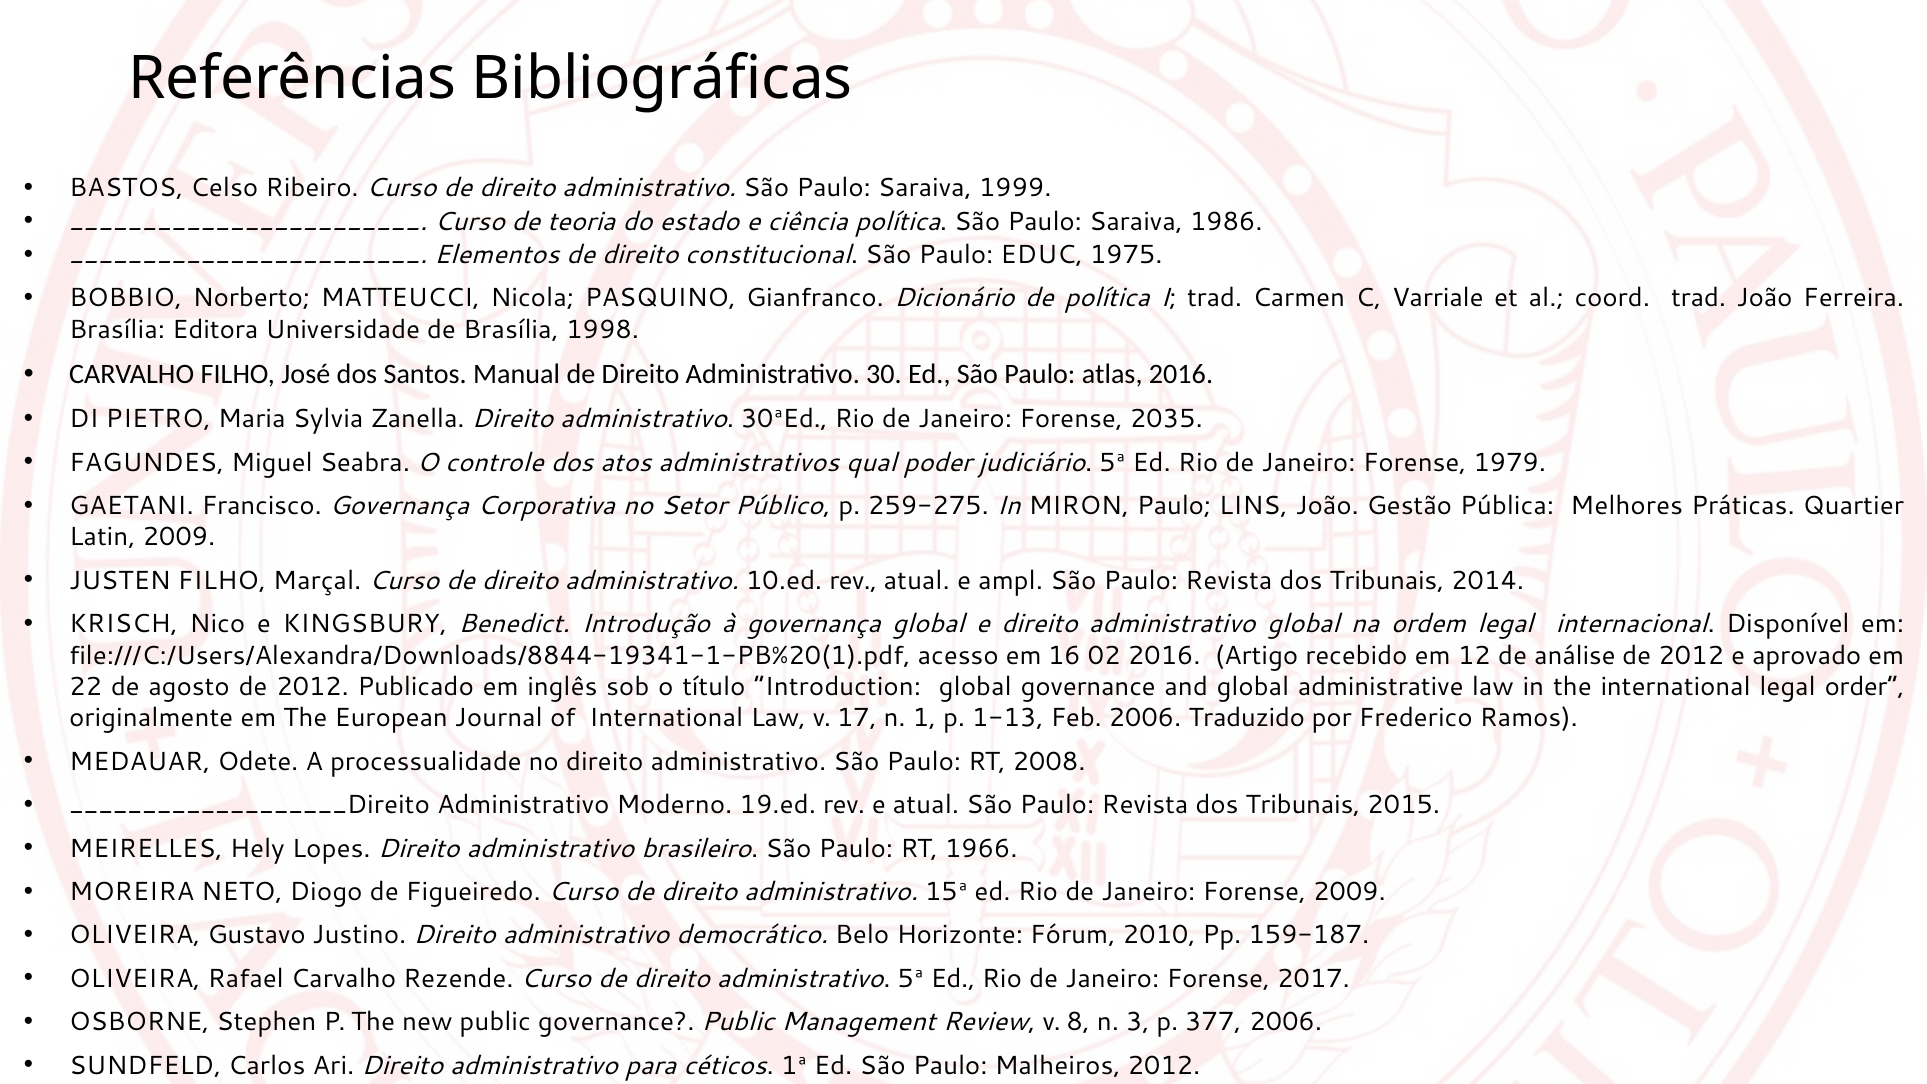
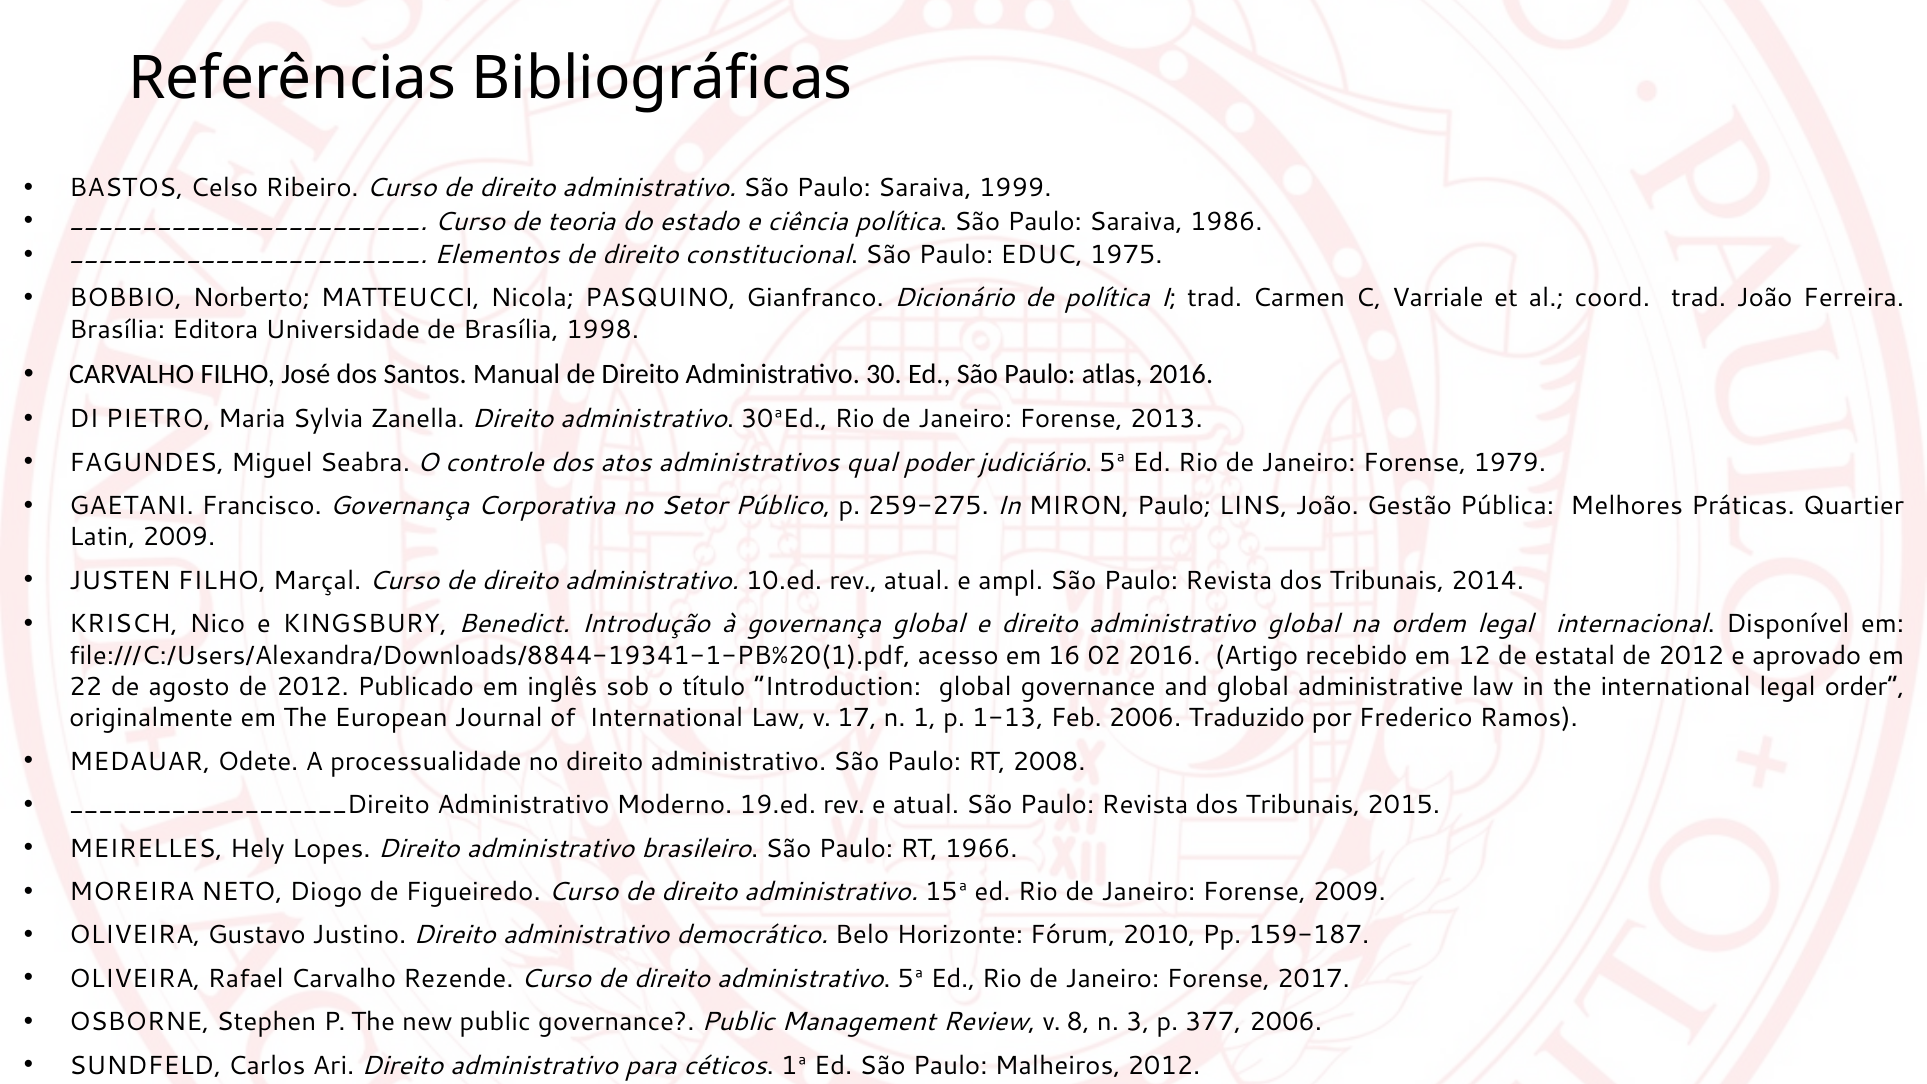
2035: 2035 -> 2013 (1166, 419)
análise: análise -> estatal (1575, 655)
